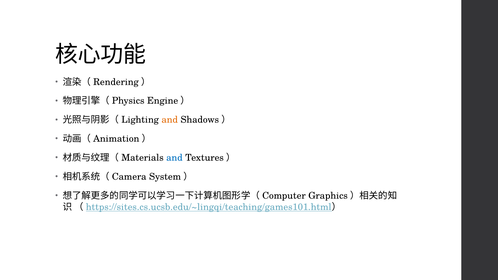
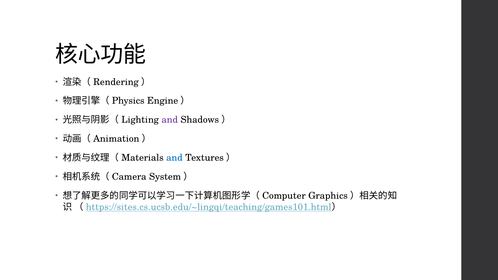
and colour: orange -> purple (170, 120)
